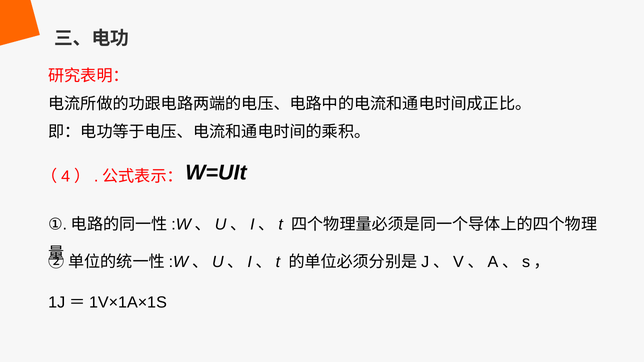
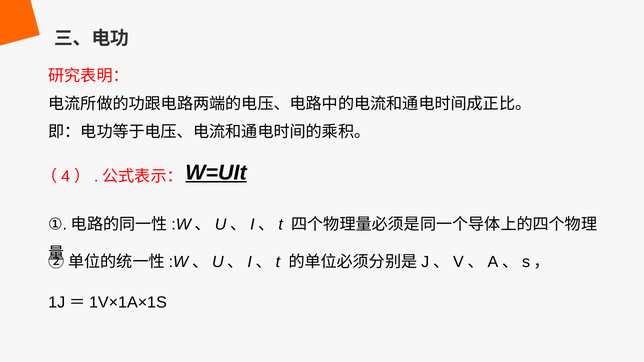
W=UIt underline: none -> present (216, 173)
